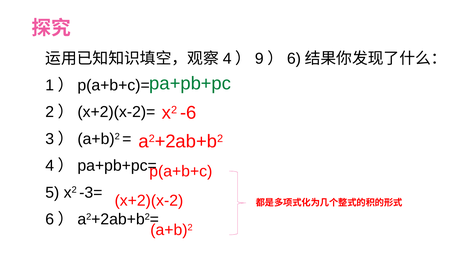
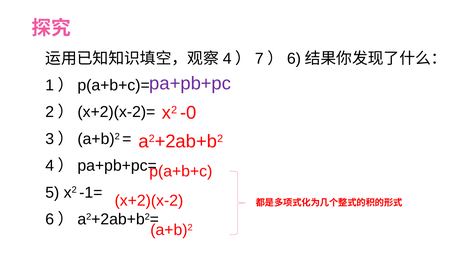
9: 9 -> 7 (259, 59)
pa+pb+pc colour: green -> purple (190, 83)
-6: -6 -> -0 (188, 113)
-3=: -3= -> -1= (91, 193)
